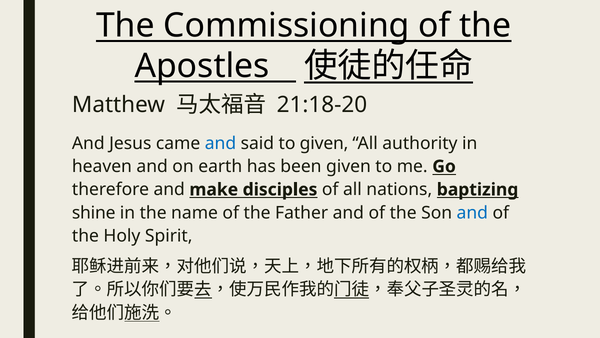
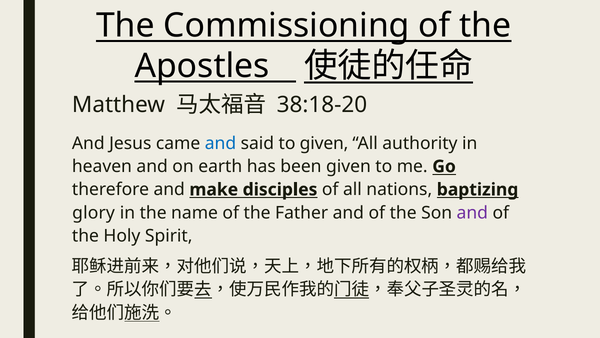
21:18-20: 21:18-20 -> 38:18-20 (322, 105)
shine: shine -> glory (94, 212)
and colour: blue -> purple (472, 212)
